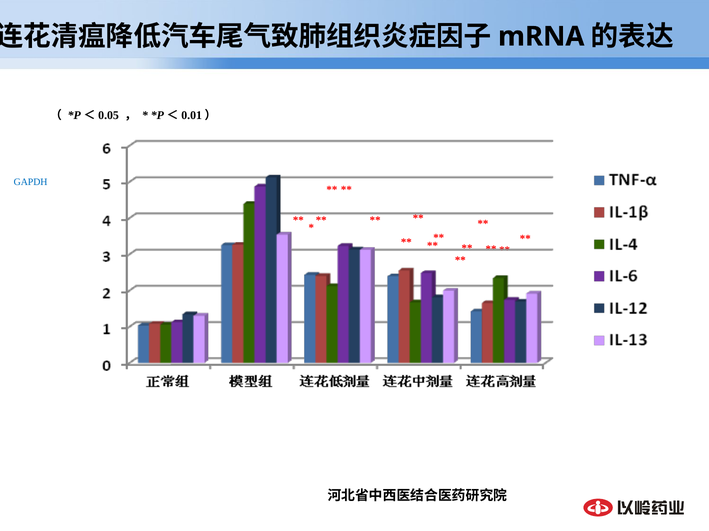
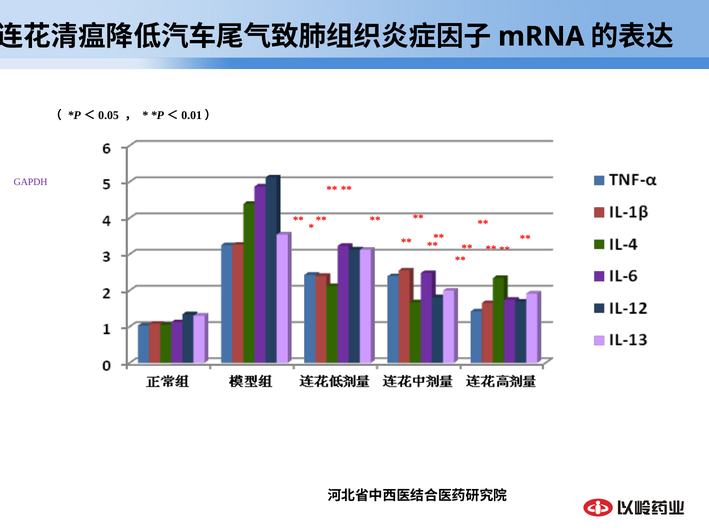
GAPDH colour: blue -> purple (31, 182)
